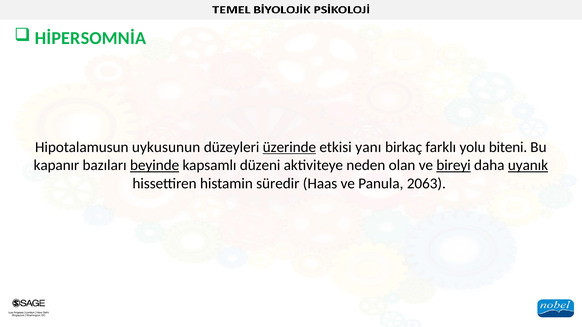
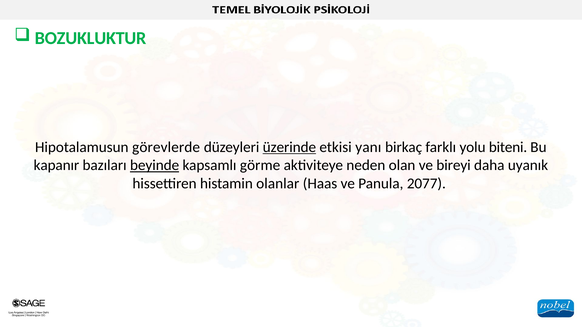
HİPERSOMNİA: HİPERSOMNİA -> BOZUKLUKTUR (91, 38)
uykusunun: uykusunun -> görevlerde (166, 147)
düzeni: düzeni -> görme (260, 166)
bireyi underline: present -> none (454, 166)
uyanık underline: present -> none (528, 166)
süredir: süredir -> olanlar (278, 184)
2063: 2063 -> 2077 (426, 184)
